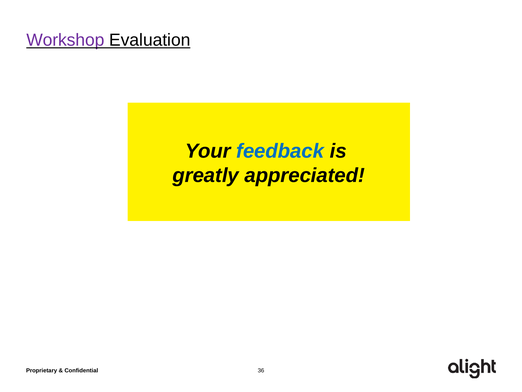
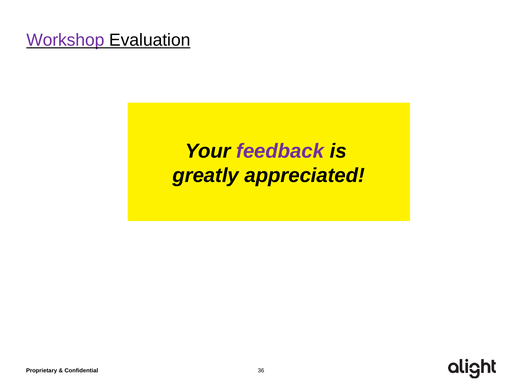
feedback colour: blue -> purple (280, 151)
